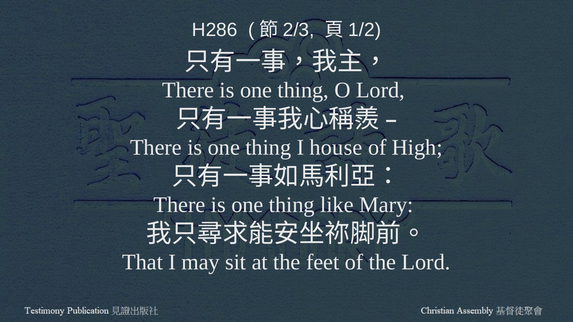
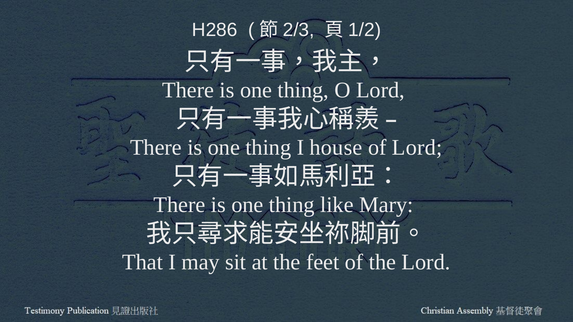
of High: High -> Lord (417, 148)
